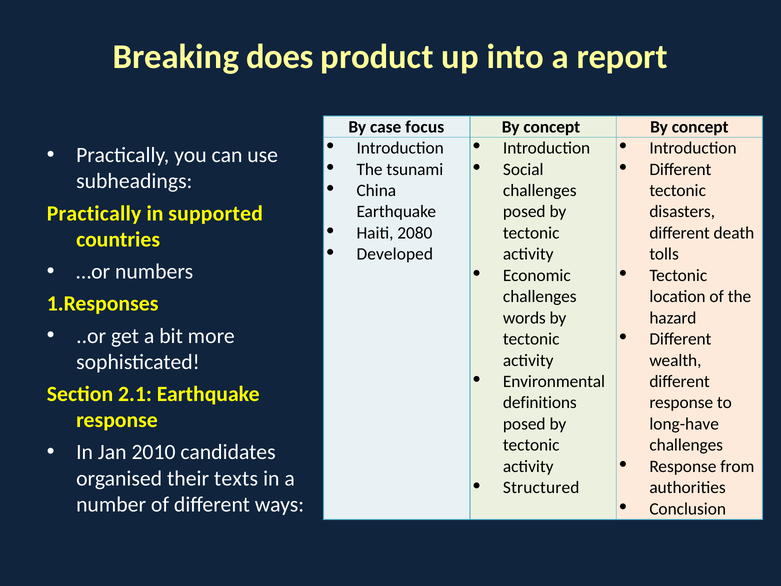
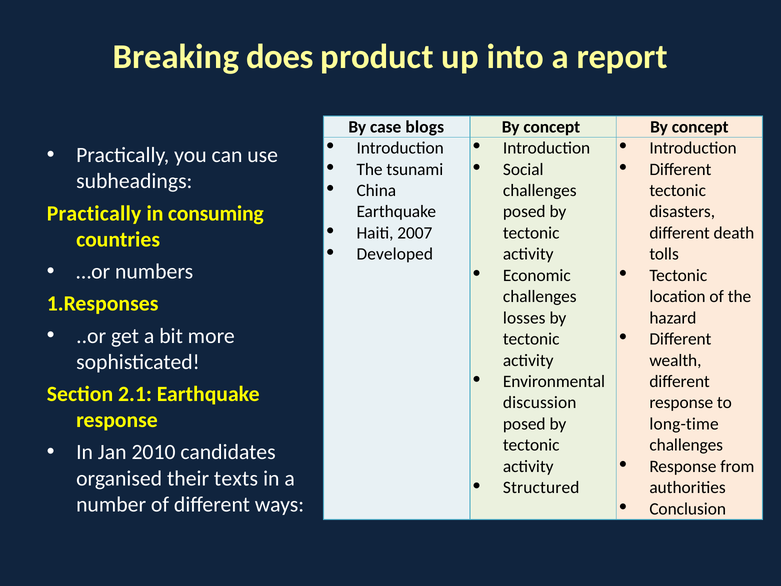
focus: focus -> blogs (425, 127)
supported: supported -> consuming (216, 213)
2080: 2080 -> 2007 (415, 233)
words: words -> losses (524, 318)
definitions: definitions -> discussion (540, 403)
long-have: long-have -> long-time (684, 424)
